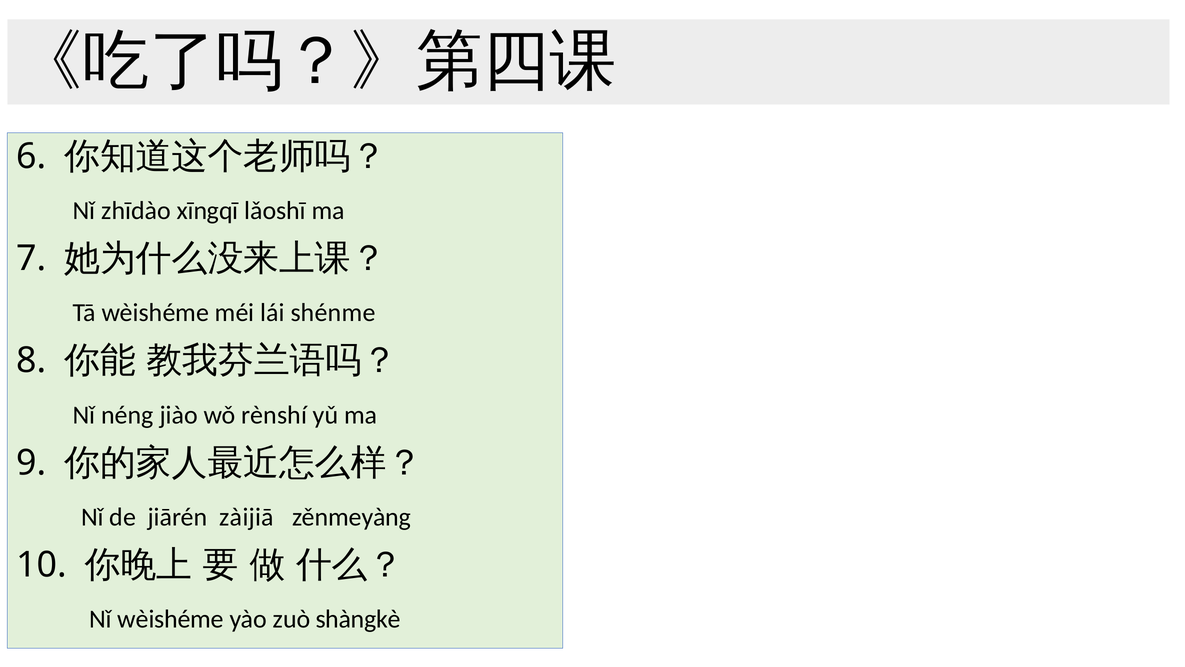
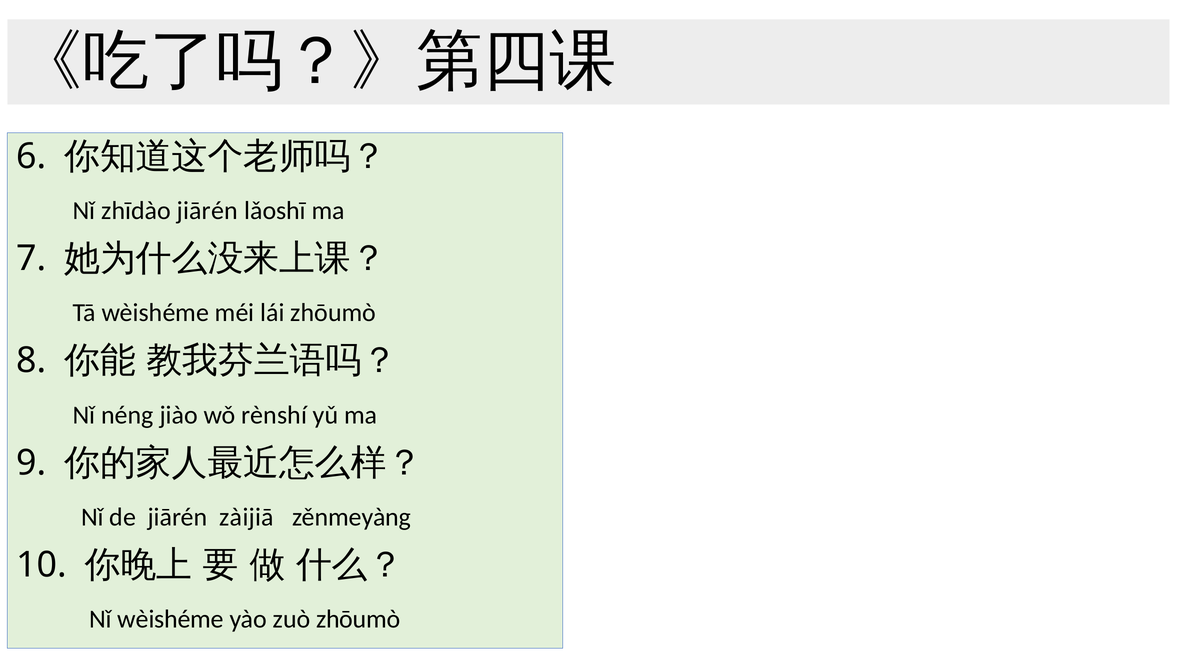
zhīdào xīngqī: xīngqī -> jiārén (207, 211)
lái shénme: shénme -> zhōumò (333, 313)
zuò shàngkè: shàngkè -> zhōumò (358, 619)
